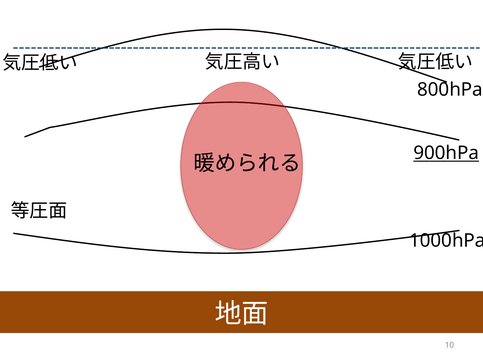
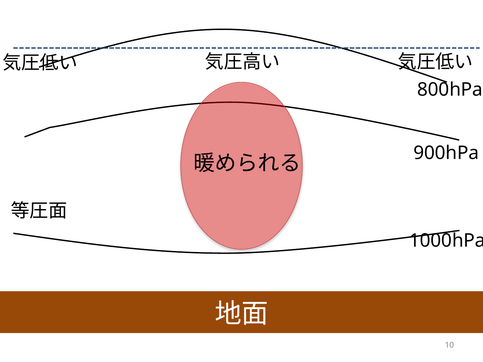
900hPa underline: present -> none (446, 153)
